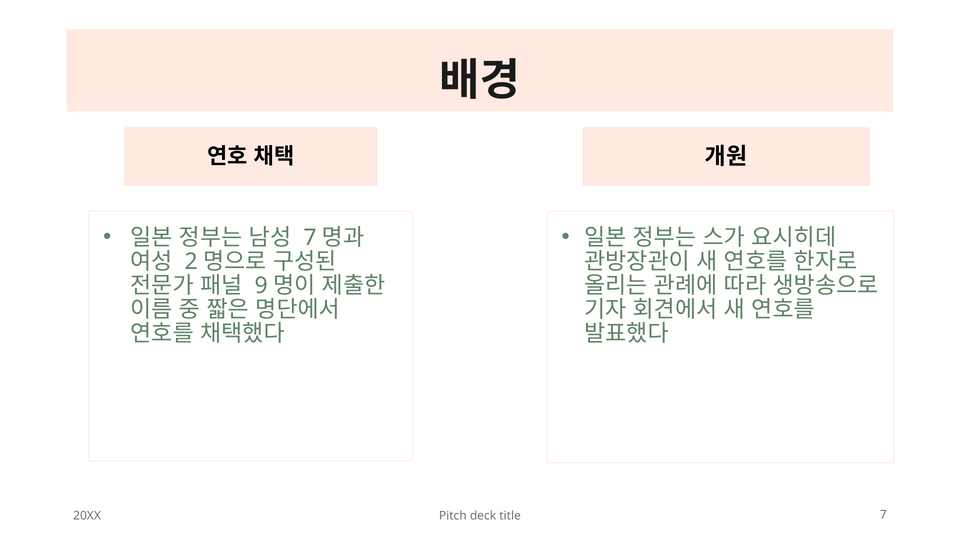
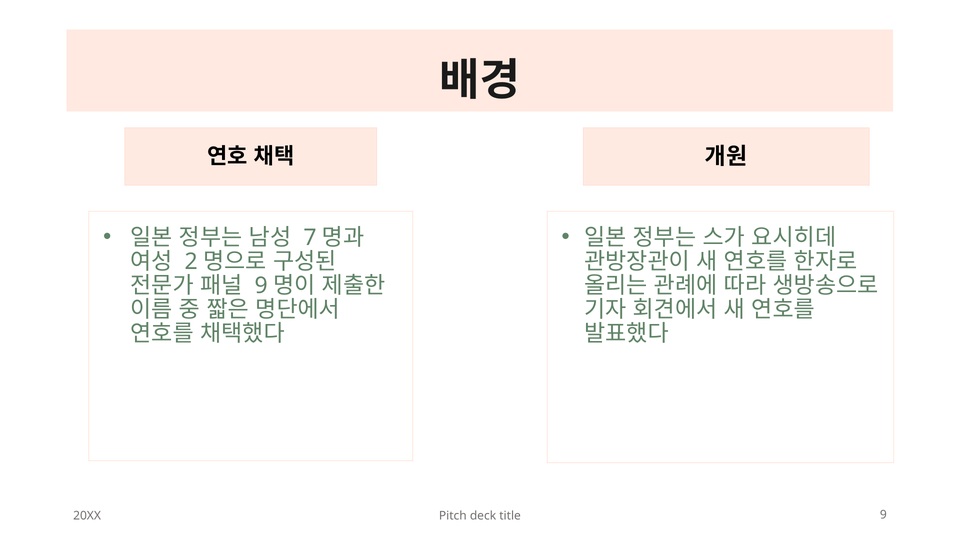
title 7: 7 -> 9 (883, 515)
